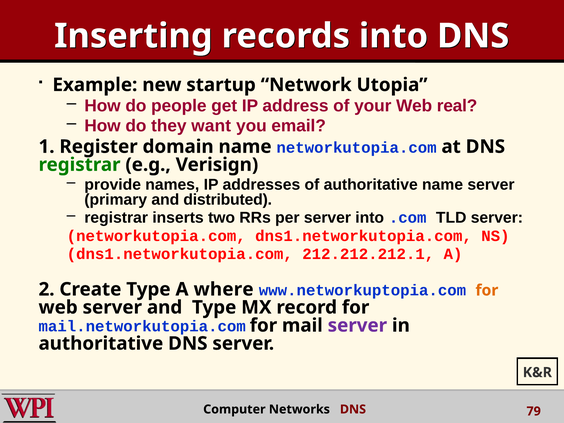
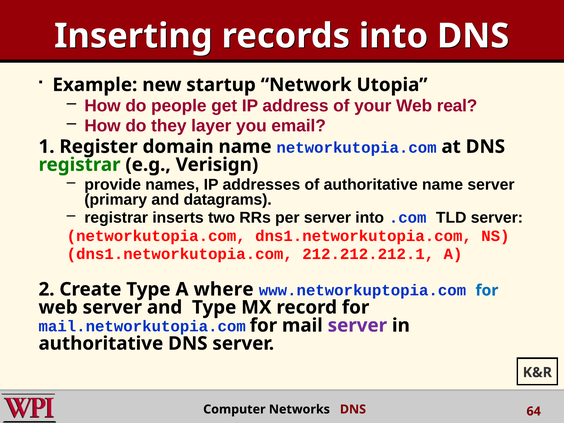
want: want -> layer (211, 126)
distributed: distributed -> datagrams (228, 200)
for colour: orange -> blue (487, 290)
79: 79 -> 64 (534, 411)
